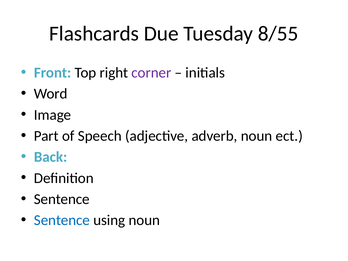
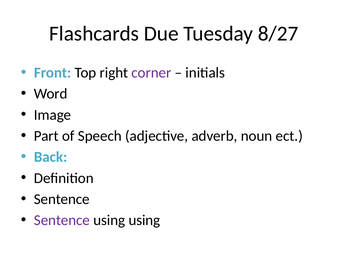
8/55: 8/55 -> 8/27 (278, 34)
Sentence colour: blue -> purple (62, 220)
using noun: noun -> using (144, 220)
